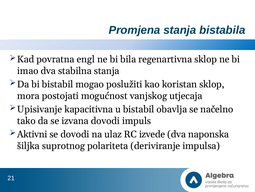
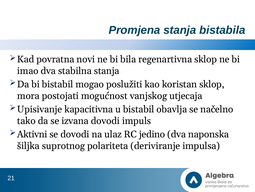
engl: engl -> novi (86, 59)
izvede: izvede -> jedino (152, 134)
